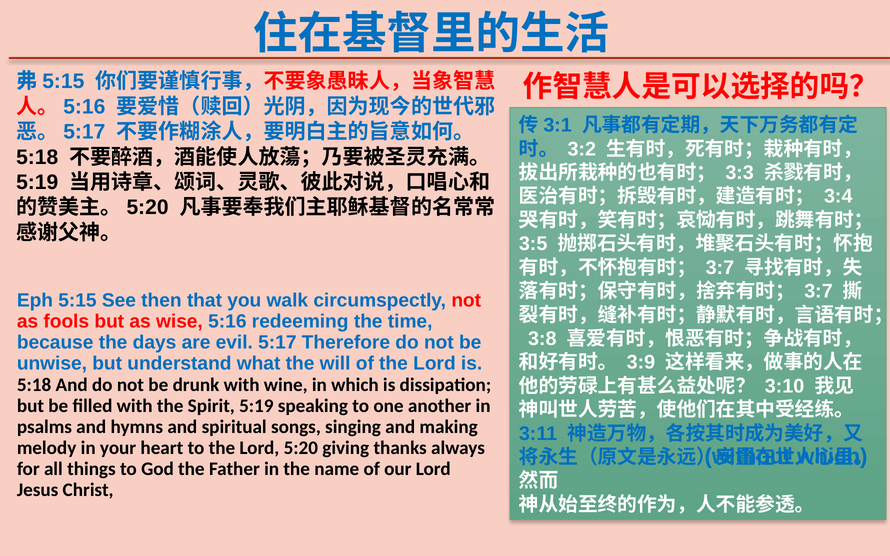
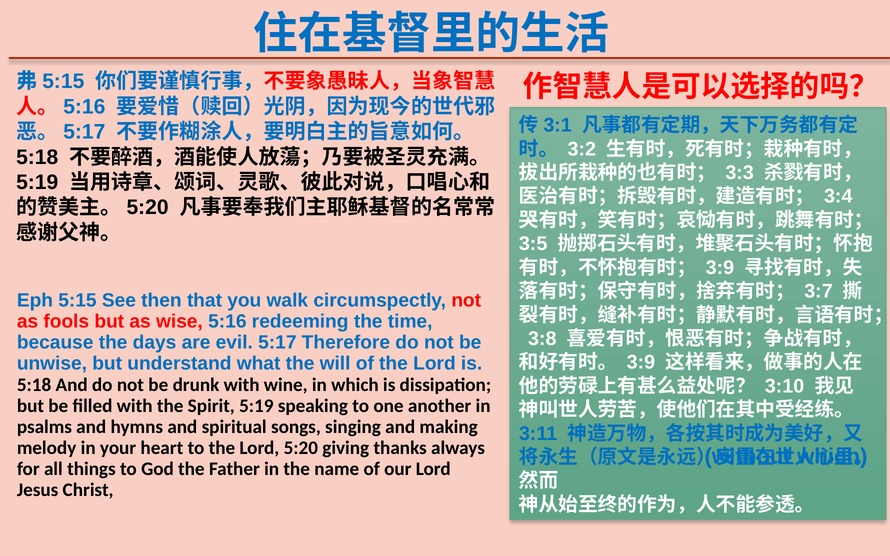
3:7: 3:7 -> 3:9 (720, 268)
